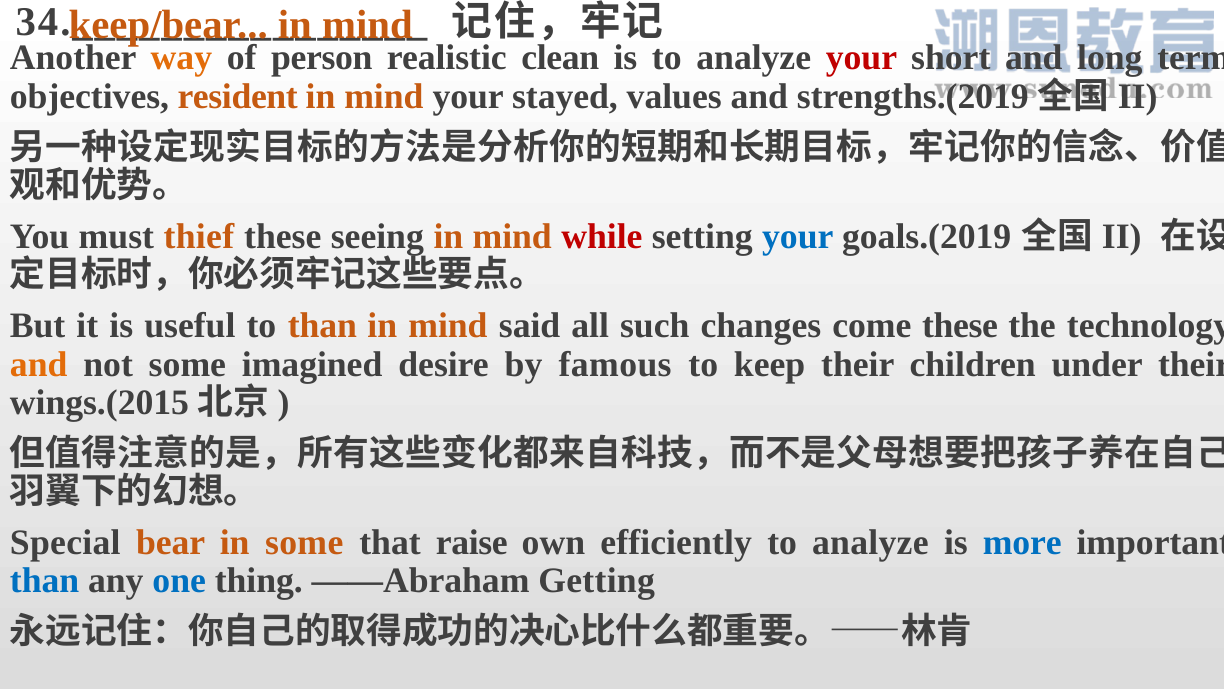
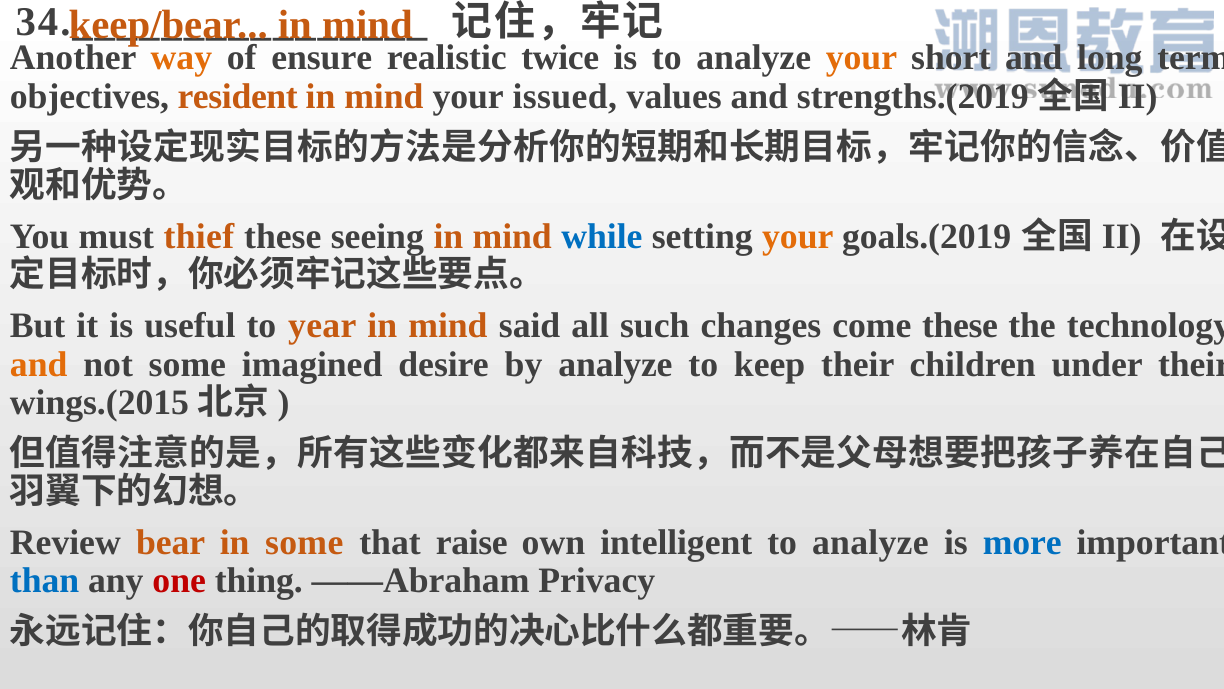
person: person -> ensure (322, 58)
clean: clean -> twice (560, 58)
your colour: red -> orange (861, 58)
stayed: stayed -> issued (565, 96)
while colour: red -> blue (602, 236)
your colour: blue -> orange (798, 236)
to than: than -> year (322, 326)
by famous: famous -> analyze (615, 364)
Special: Special -> Review (65, 542)
efficiently: efficiently -> intelligent (676, 542)
one colour: blue -> red (179, 581)
Getting: Getting -> Privacy (597, 581)
